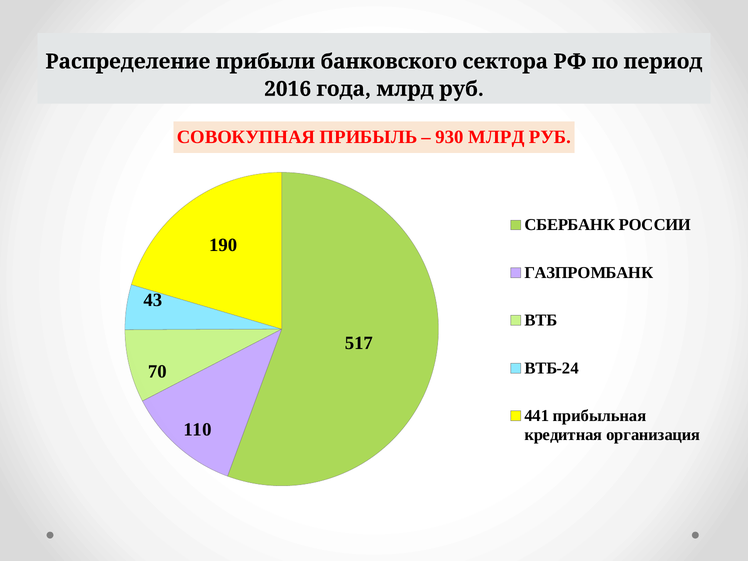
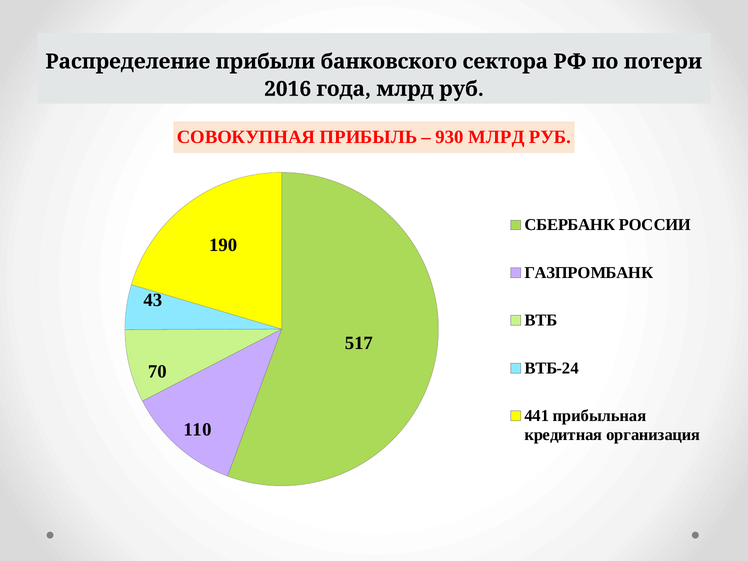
период: период -> потери (663, 62)
